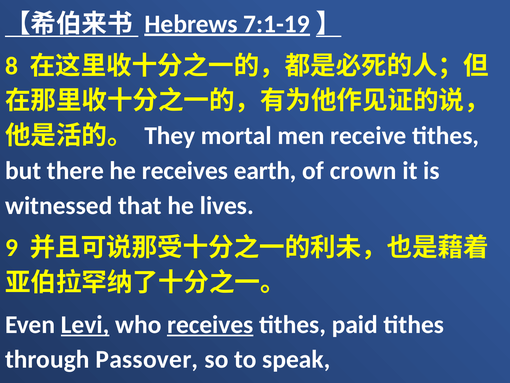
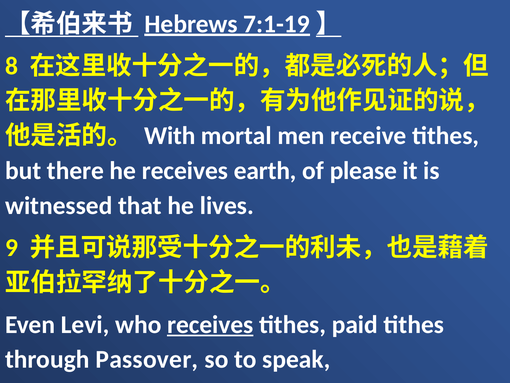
They: They -> With (170, 136)
crown: crown -> please (363, 171)
Levi underline: present -> none (85, 324)
